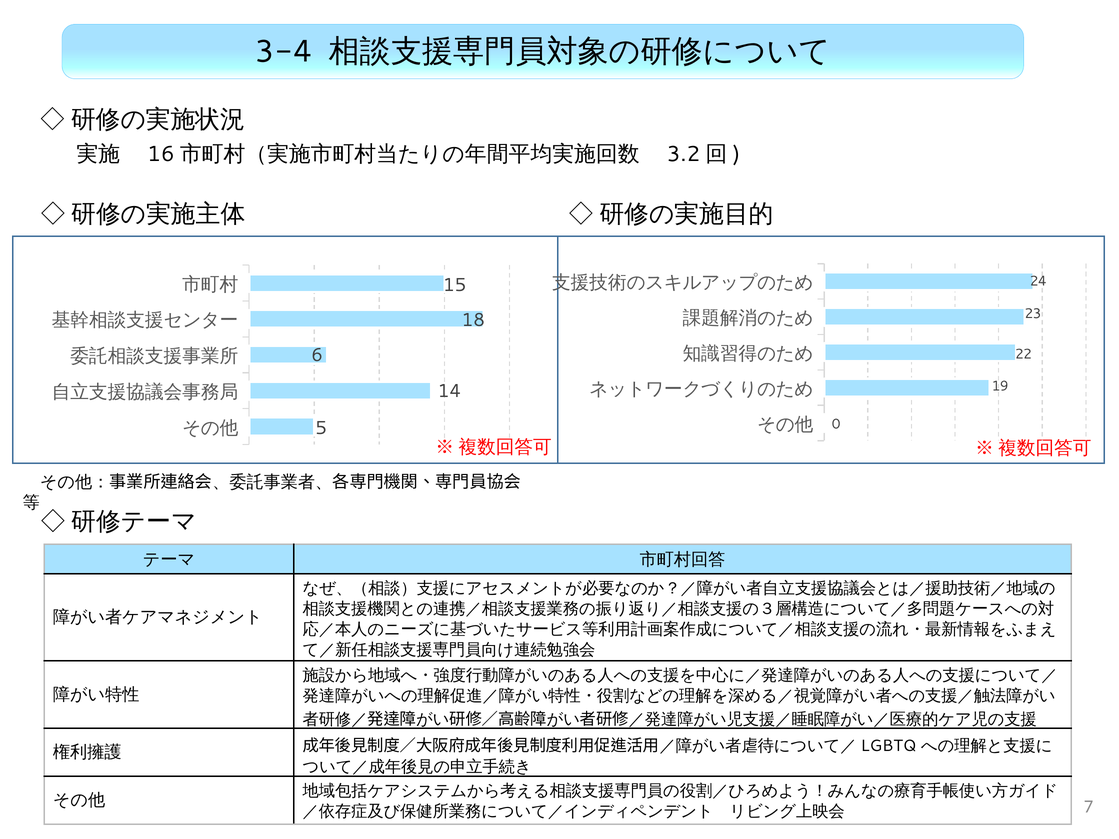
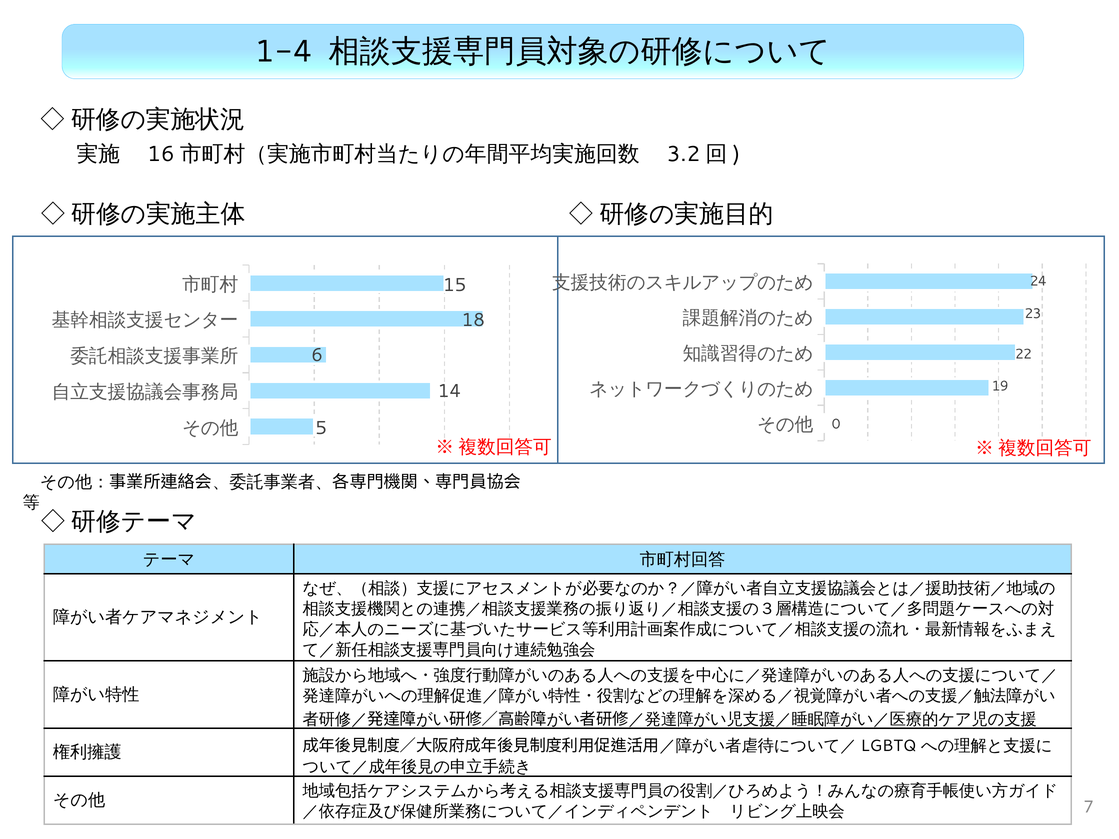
3-4: 3-4 -> 1-4 (284, 51)
